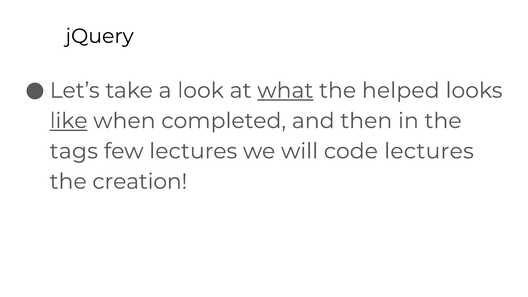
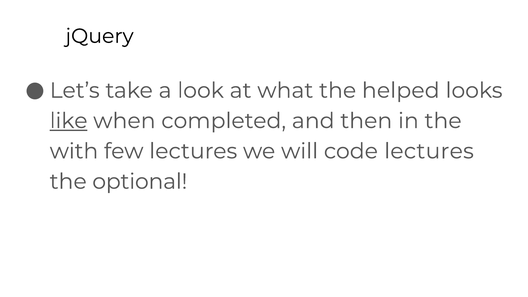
what underline: present -> none (285, 91)
tags: tags -> with (74, 151)
creation: creation -> optional (140, 182)
